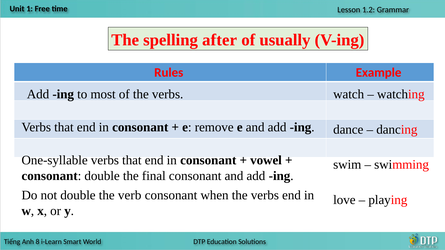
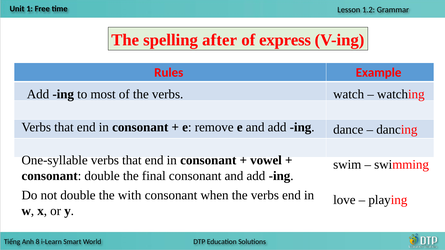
usually: usually -> express (285, 40)
verb: verb -> with (130, 196)
